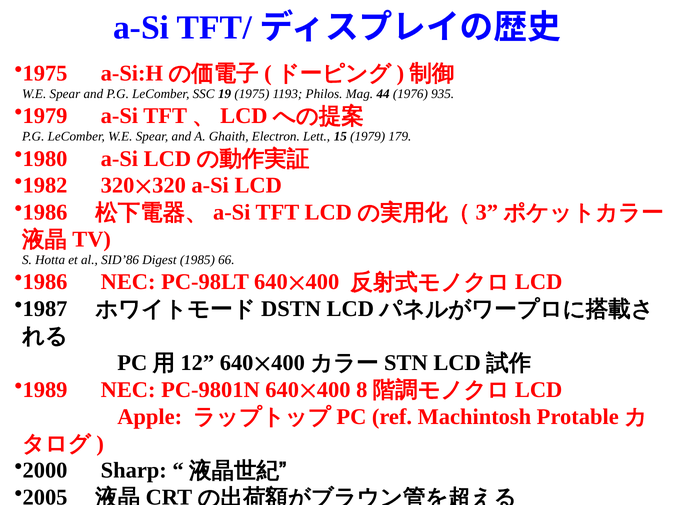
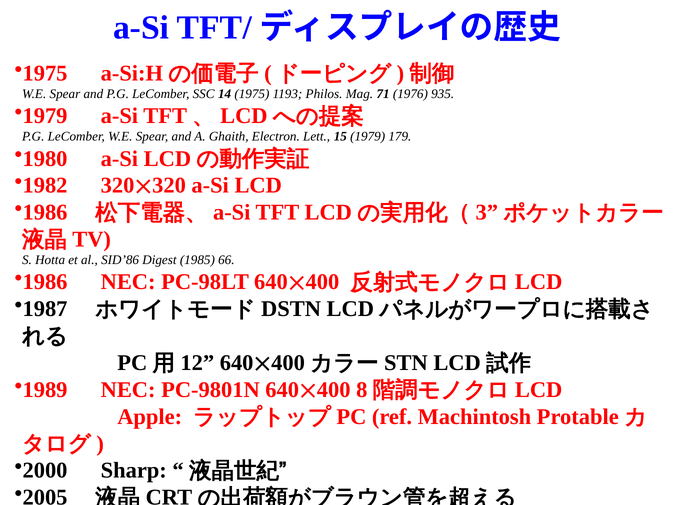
19: 19 -> 14 (225, 94)
44: 44 -> 71 (383, 94)
